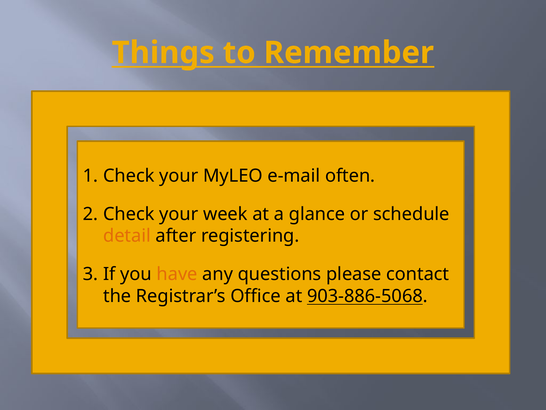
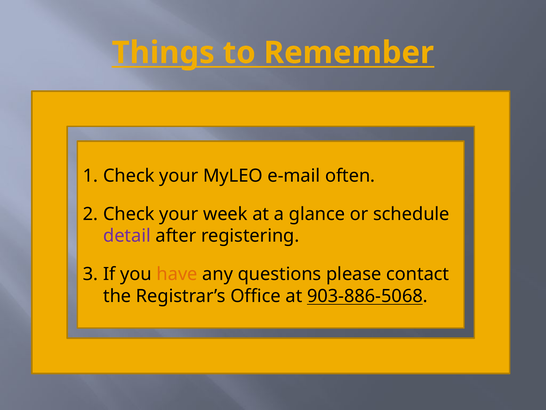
detail colour: orange -> purple (127, 236)
